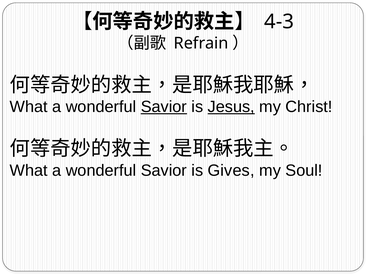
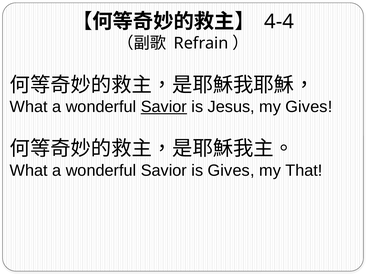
4-3: 4-3 -> 4-4 (279, 22)
Jesus underline: present -> none (231, 107)
my Christ: Christ -> Gives (309, 107)
Soul: Soul -> That (304, 170)
